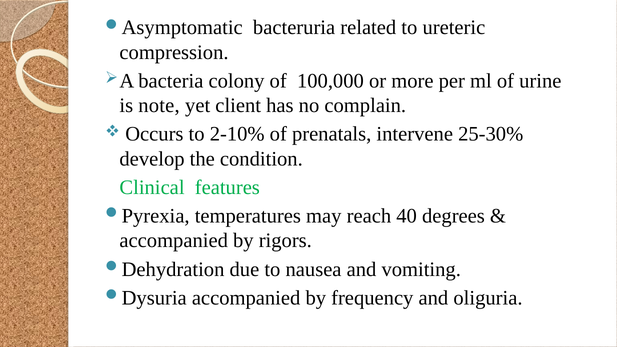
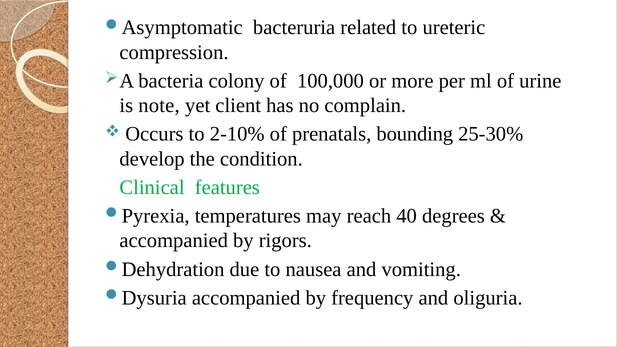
intervene: intervene -> bounding (415, 134)
